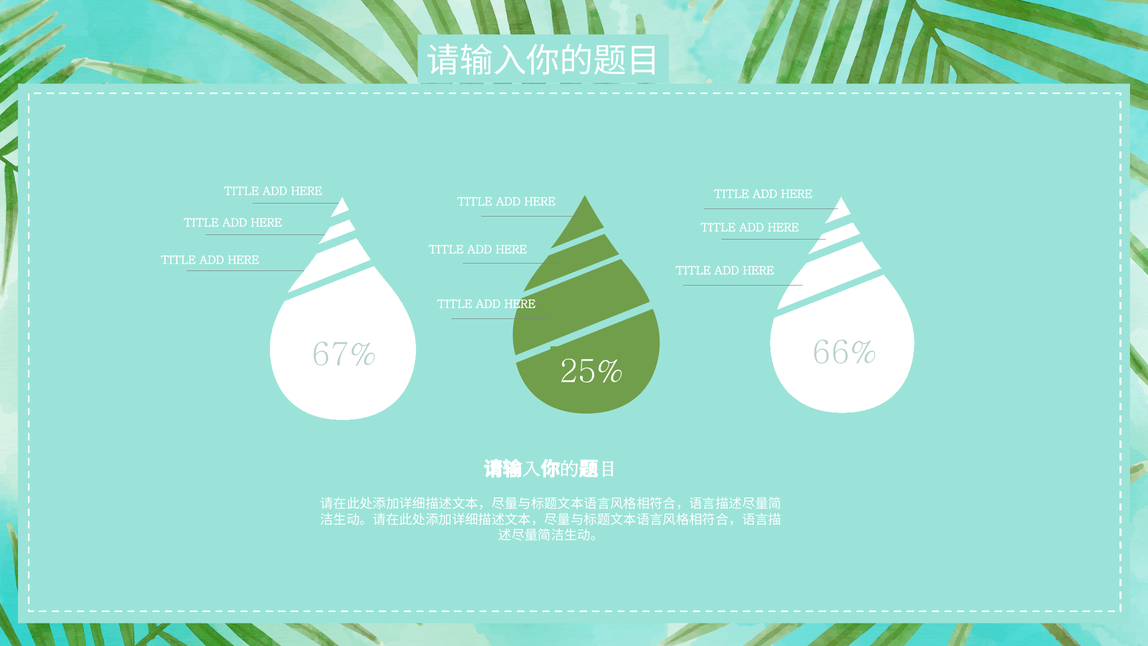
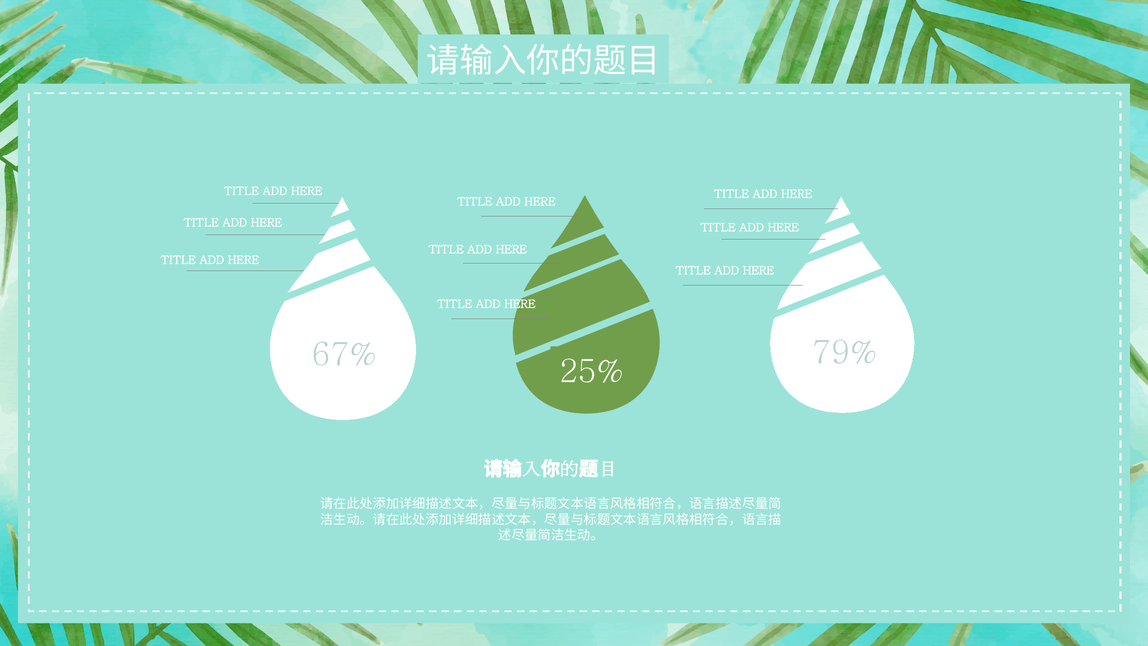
66%: 66% -> 79% (845, 353)
